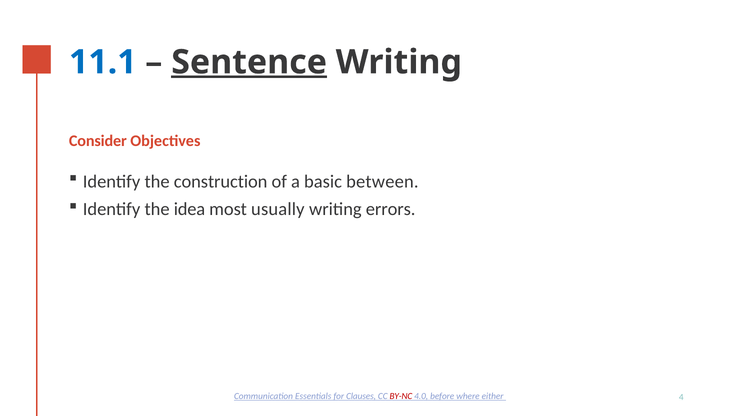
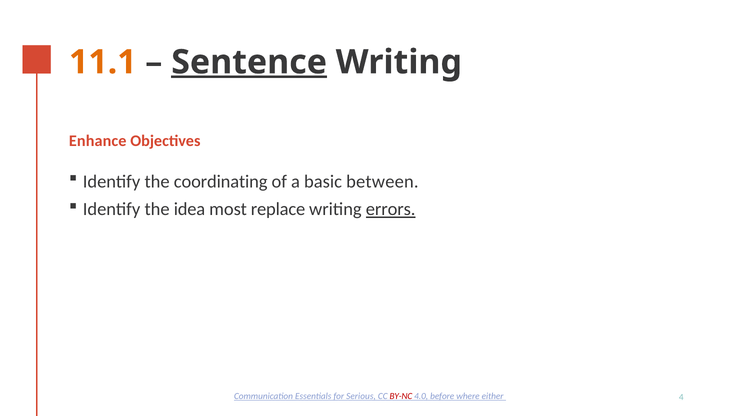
11.1 colour: blue -> orange (103, 62)
Consider: Consider -> Enhance (98, 141)
construction: construction -> coordinating (221, 182)
usually: usually -> replace (278, 209)
errors underline: none -> present (391, 209)
Clauses: Clauses -> Serious (361, 396)
